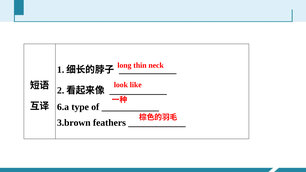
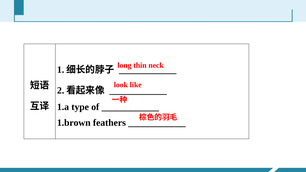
6.a: 6.a -> 1.a (63, 107)
3.brown: 3.brown -> 1.brown (74, 123)
